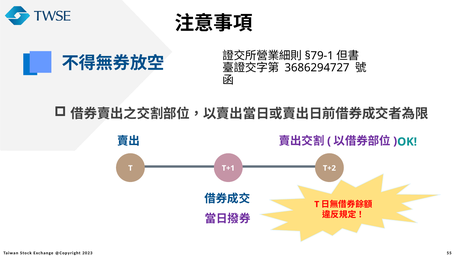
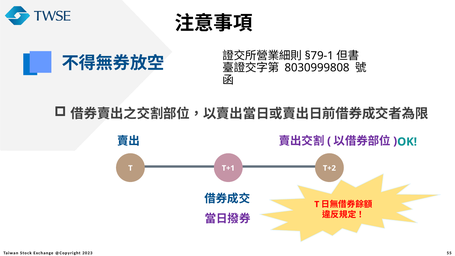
3686294727: 3686294727 -> 8030999808 (317, 68)
